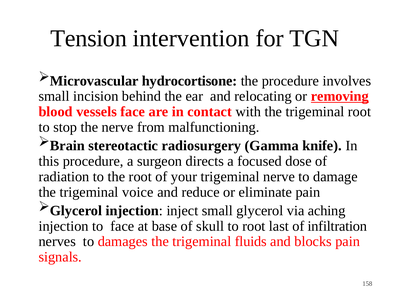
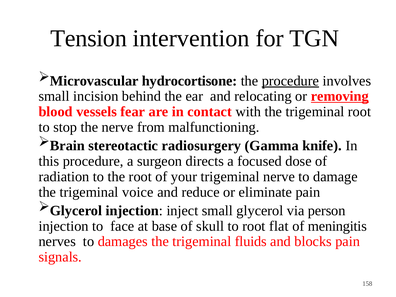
procedure underline: none -> present (290, 81)
vessels face: face -> fear (133, 112)
aching: aching -> person (327, 211)
last: last -> flat (279, 226)
infiltration: infiltration -> meningitis (337, 226)
